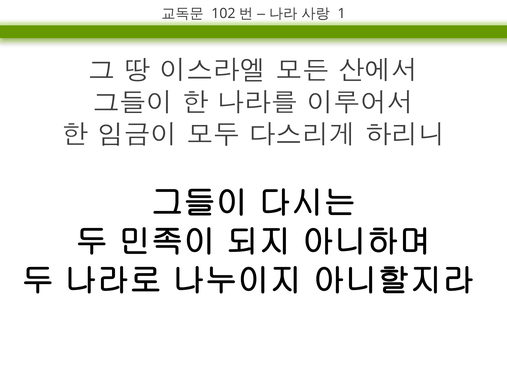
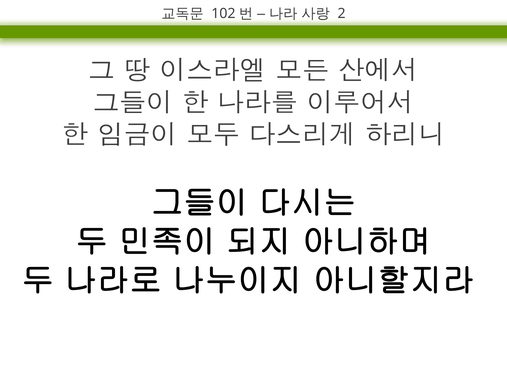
1: 1 -> 2 (342, 14)
